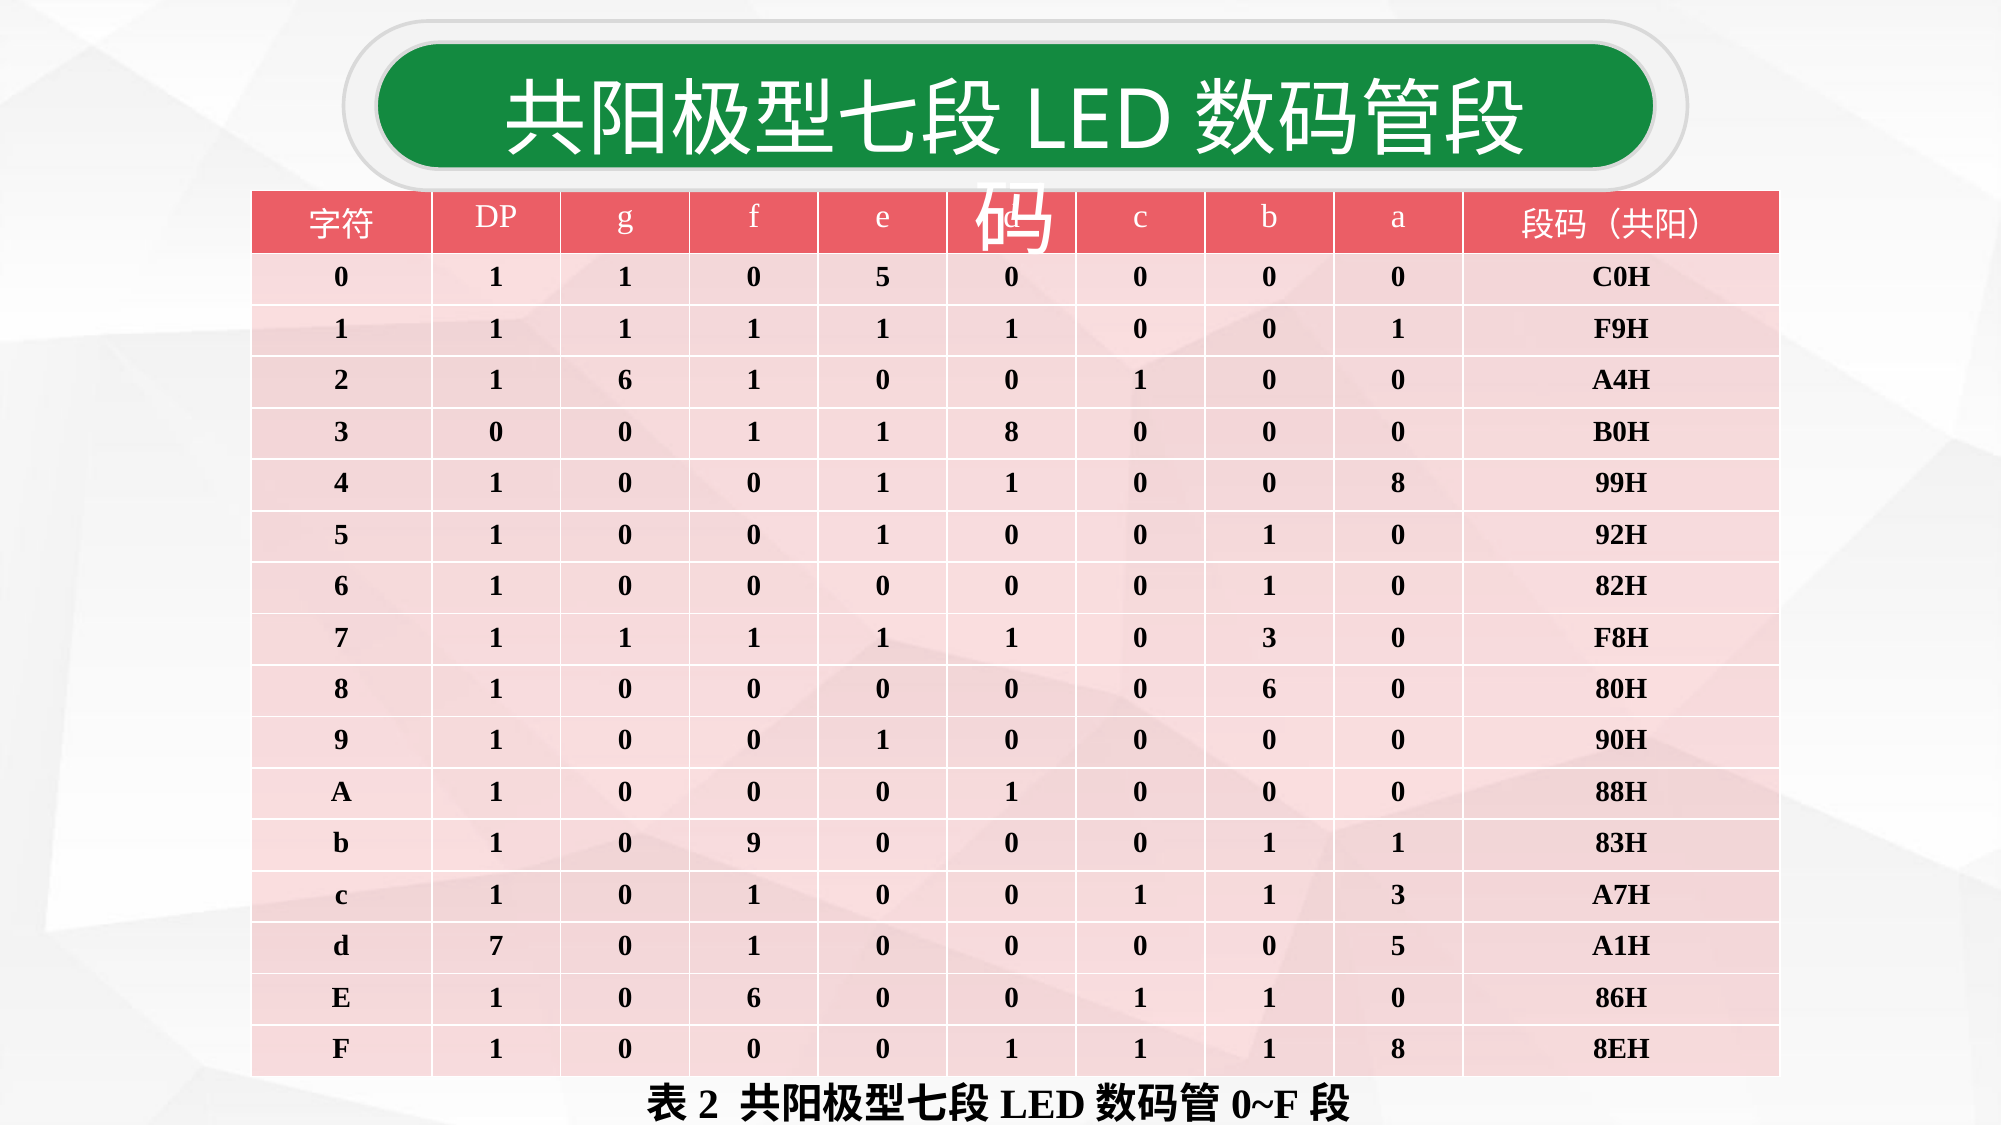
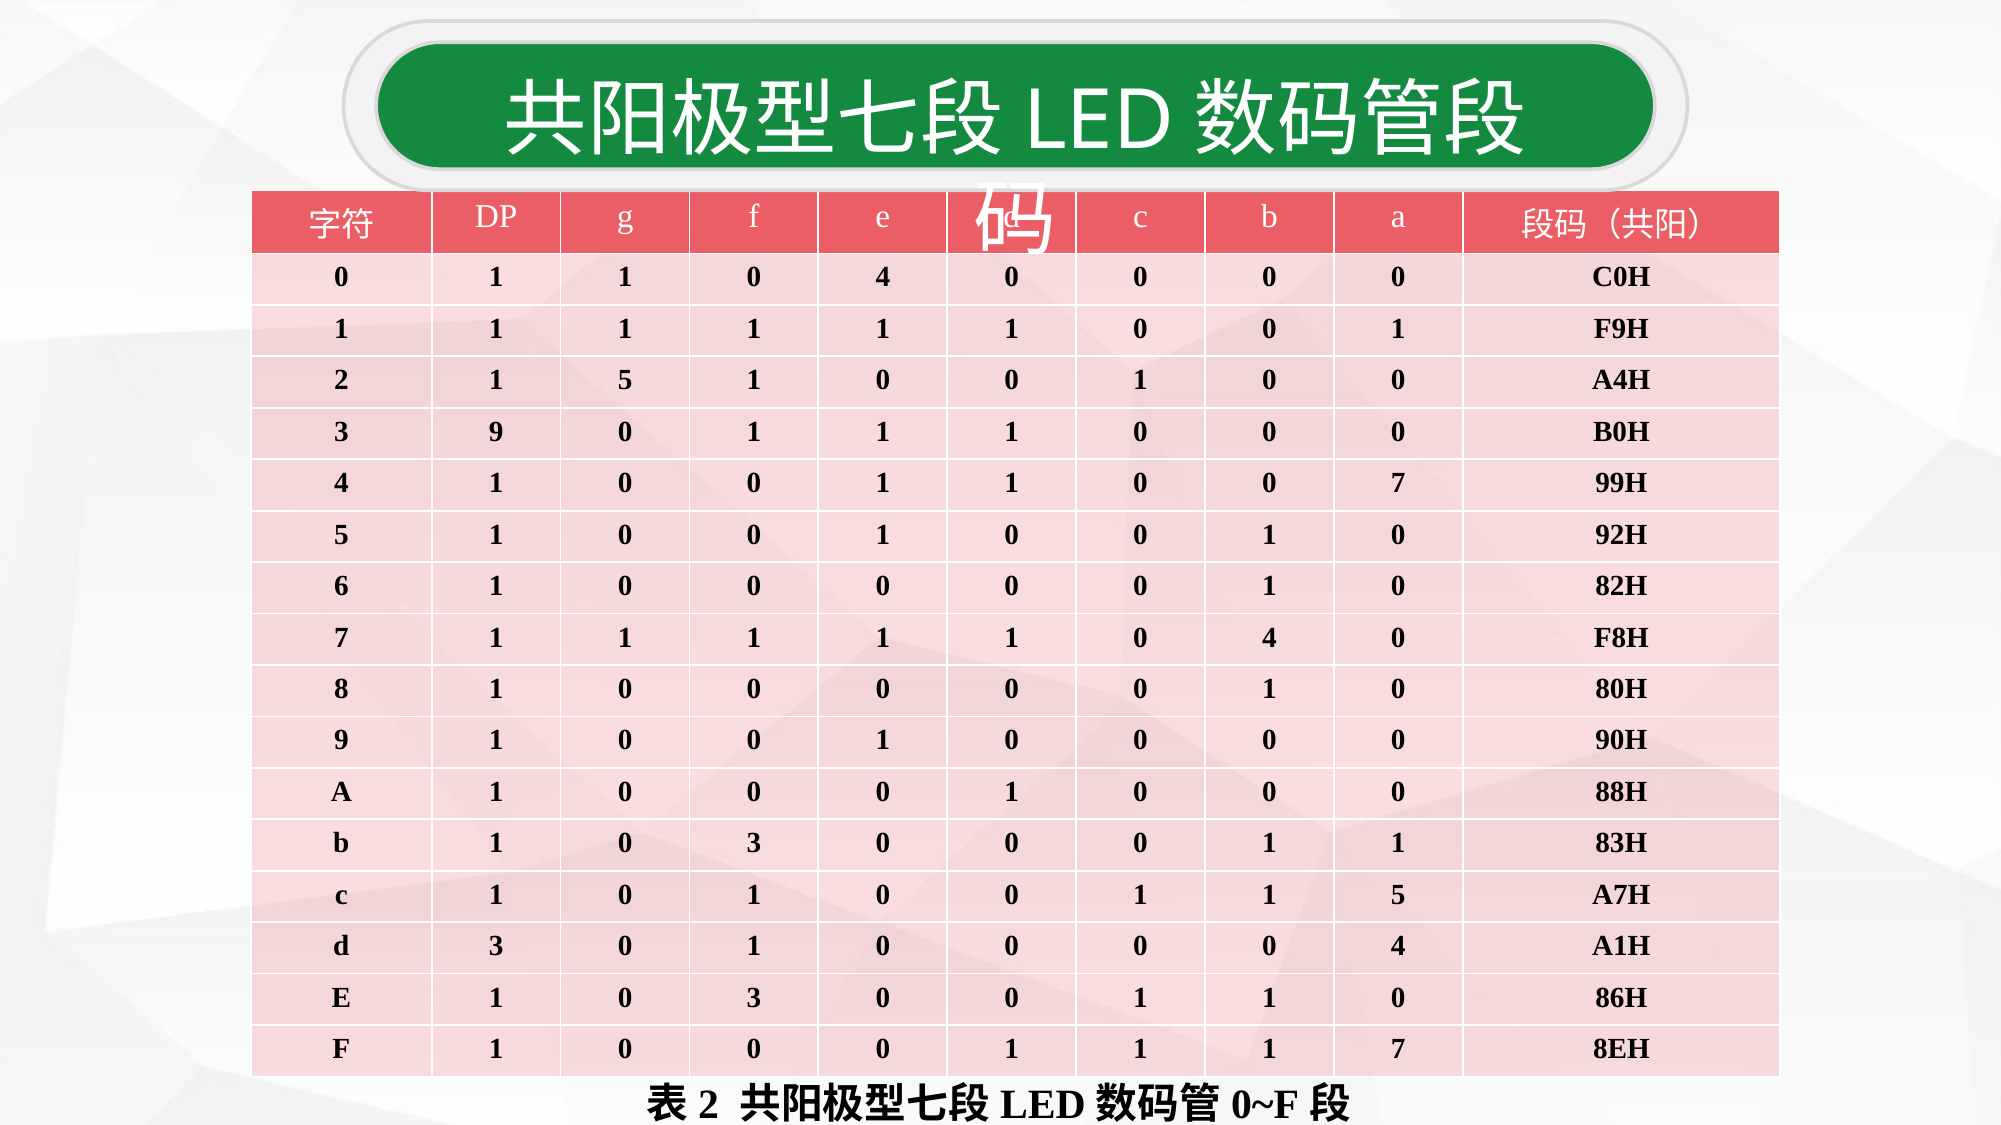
5: 5 -> 4 (883, 277)
2 1 6: 6 -> 5 (625, 380)
0: 0 -> 9 (496, 432)
8: 8 -> 1 (1012, 432)
0 8: 8 -> 7 (1398, 483)
3: 3 -> 4 (1269, 638)
6: 6 -> 1 (1269, 689)
b 1 0 9: 9 -> 3 (754, 844)
1 1 3: 3 -> 5 (1398, 895)
d 7: 7 -> 3 (496, 946)
0 0 5: 5 -> 4 (1398, 946)
E 1 0 6: 6 -> 3 (754, 998)
1 1 1 8: 8 -> 7 (1398, 1049)
